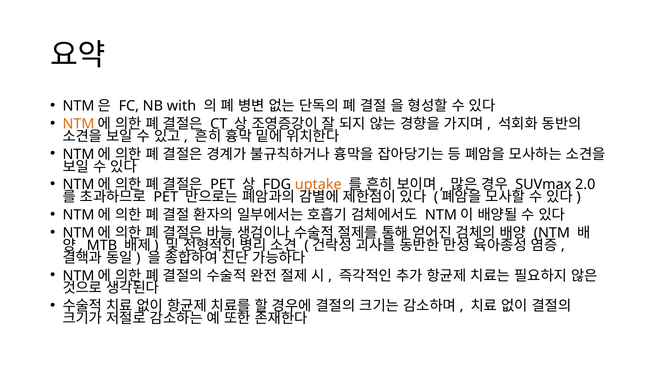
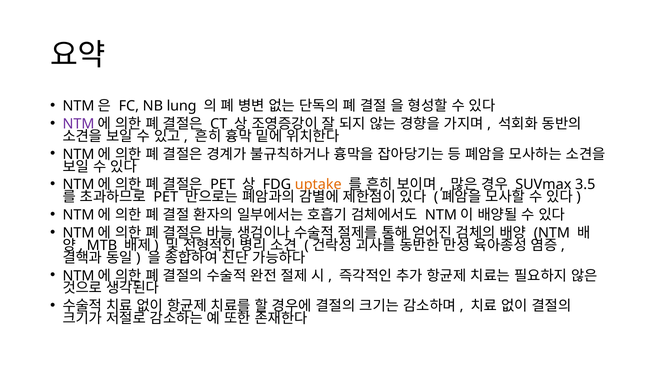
with: with -> lung (182, 106)
NTM colour: orange -> purple (79, 124)
2.0: 2.0 -> 3.5 (585, 185)
